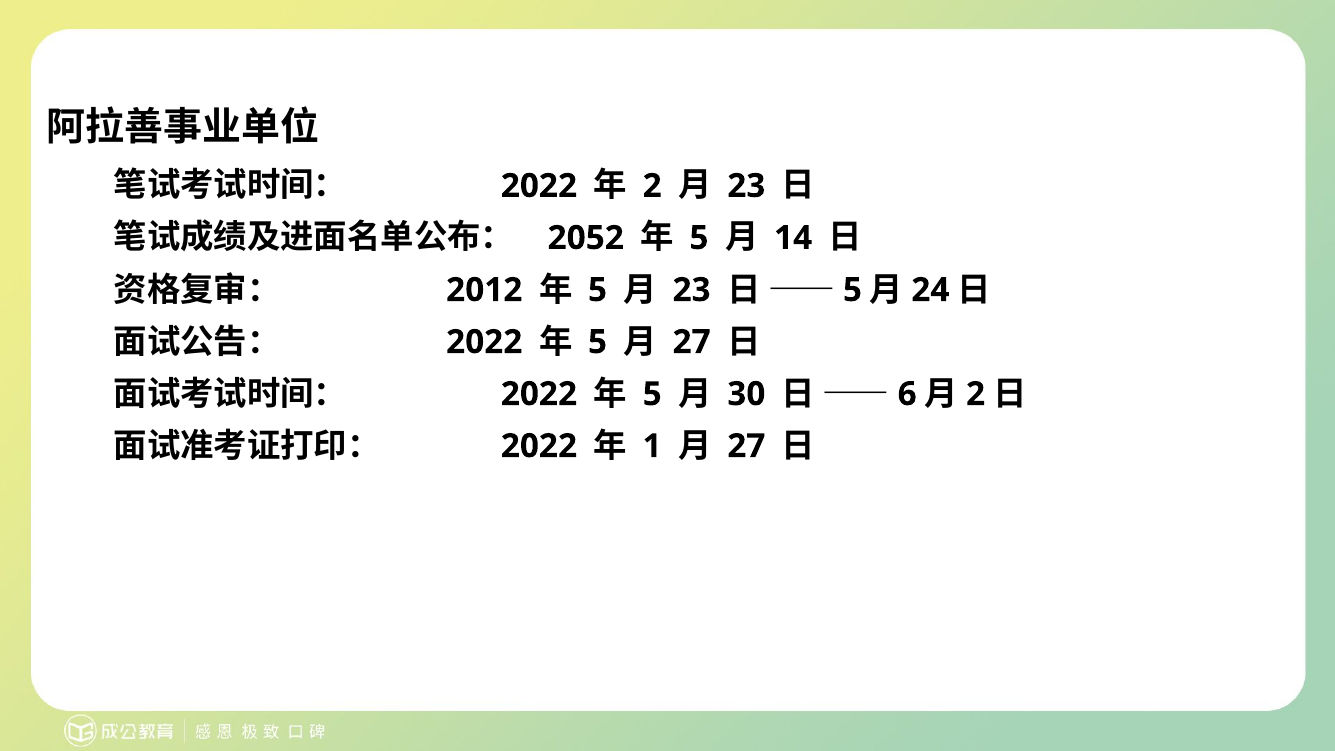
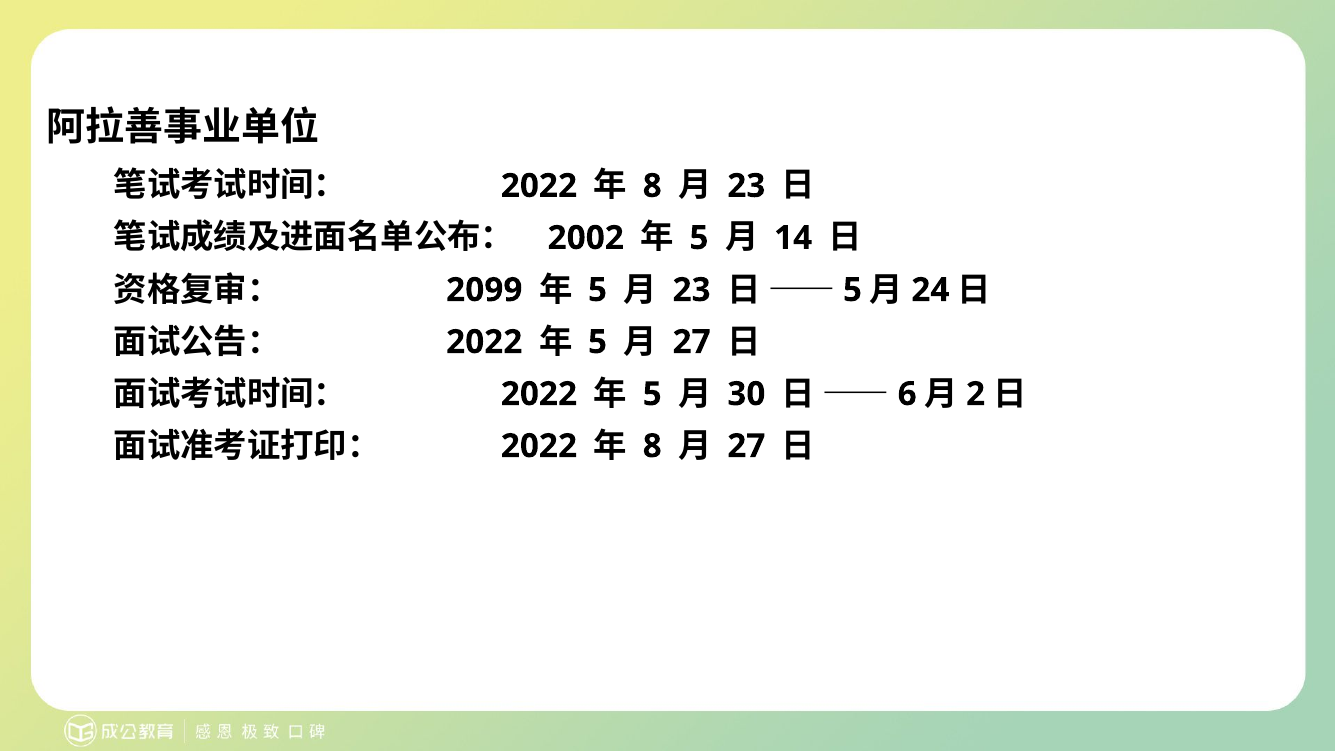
2: 2 -> 8 (652, 186)
2052: 2052 -> 2002 (586, 238)
2012: 2012 -> 2099 (484, 290)
1: 1 -> 8 (652, 446)
